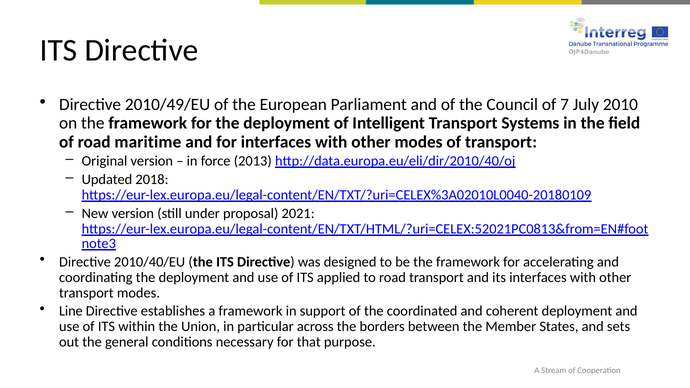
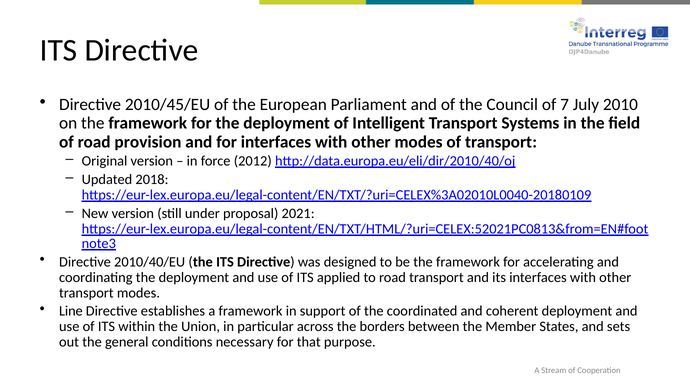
2010/49/EU: 2010/49/EU -> 2010/45/EU (168, 105)
maritime: maritime -> provision (148, 142)
2013: 2013 -> 2012 (253, 161)
